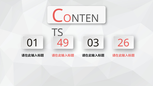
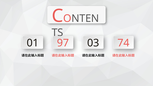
49: 49 -> 97 (63, 43)
26: 26 -> 74 (123, 43)
